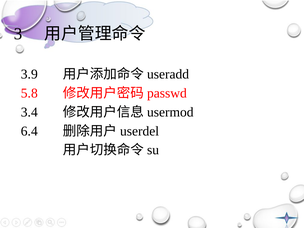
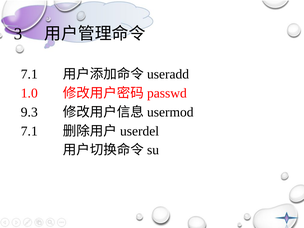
3.9: 3.9 -> 7.1 (29, 74)
5.8: 5.8 -> 1.0 (29, 93)
3.4: 3.4 -> 9.3 (29, 112)
6.4: 6.4 -> 7.1 (29, 131)
